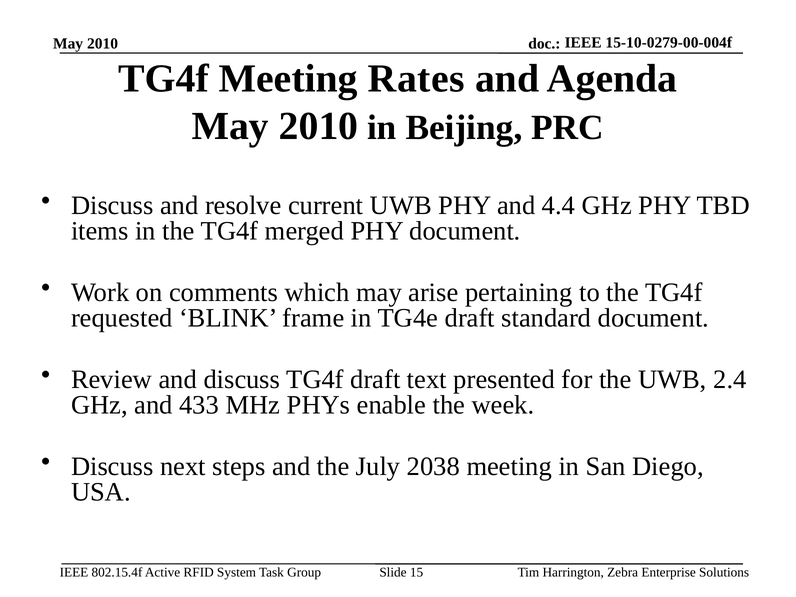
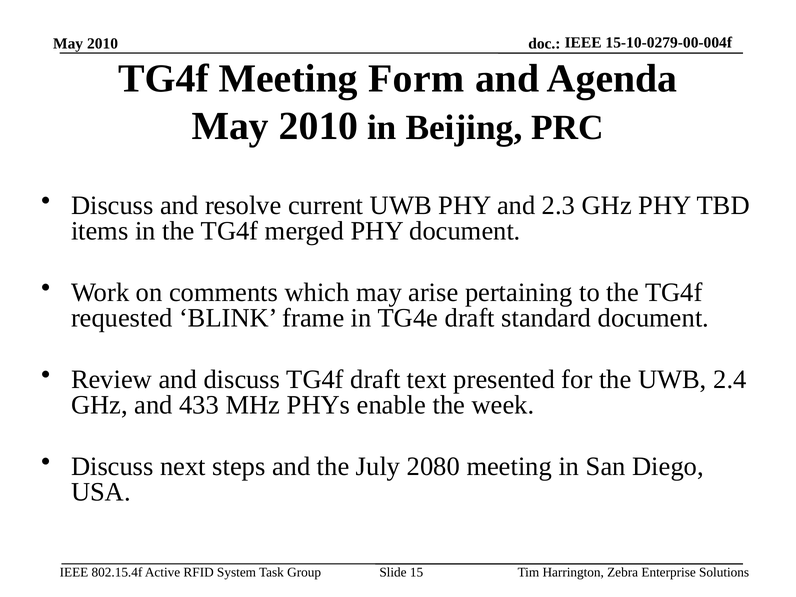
Rates: Rates -> Form (416, 78)
4.4: 4.4 -> 2.3 (559, 206)
2038: 2038 -> 2080 (433, 466)
